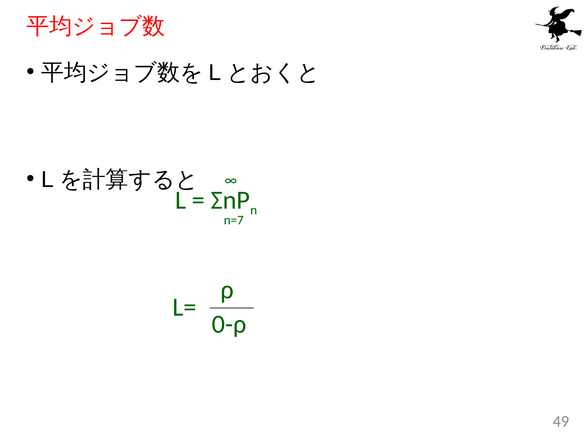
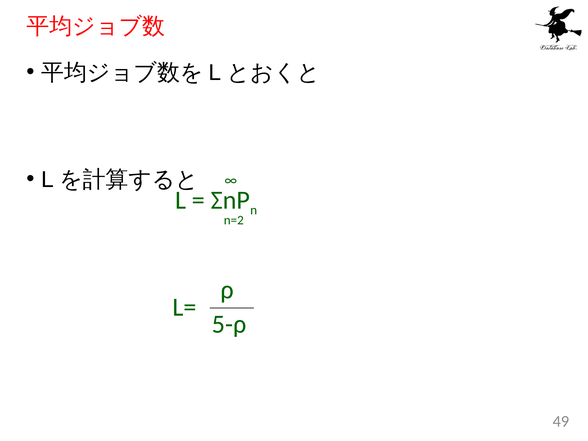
n=7: n=7 -> n=2 (234, 220)
0-ρ: 0-ρ -> 5-ρ (229, 324)
